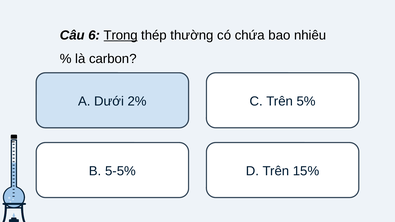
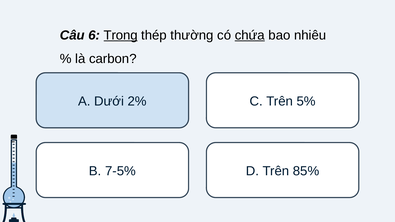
chứa underline: none -> present (250, 35)
5-5%: 5-5% -> 7-5% (120, 171)
15%: 15% -> 85% (306, 171)
